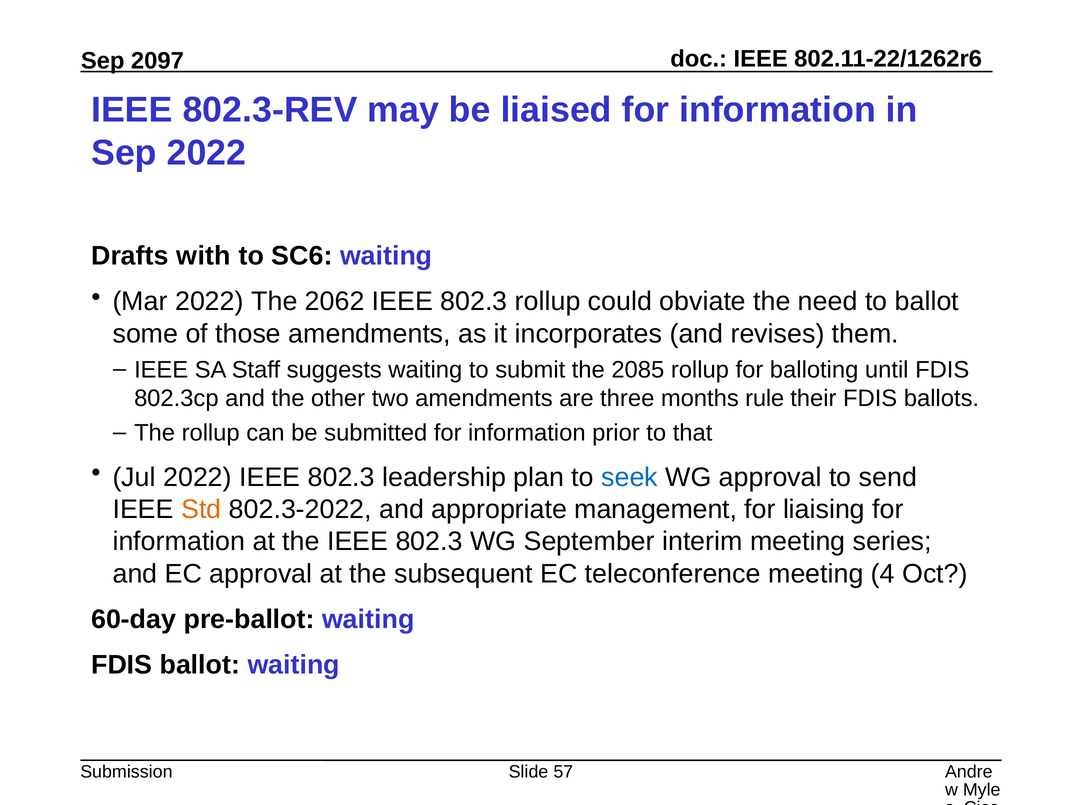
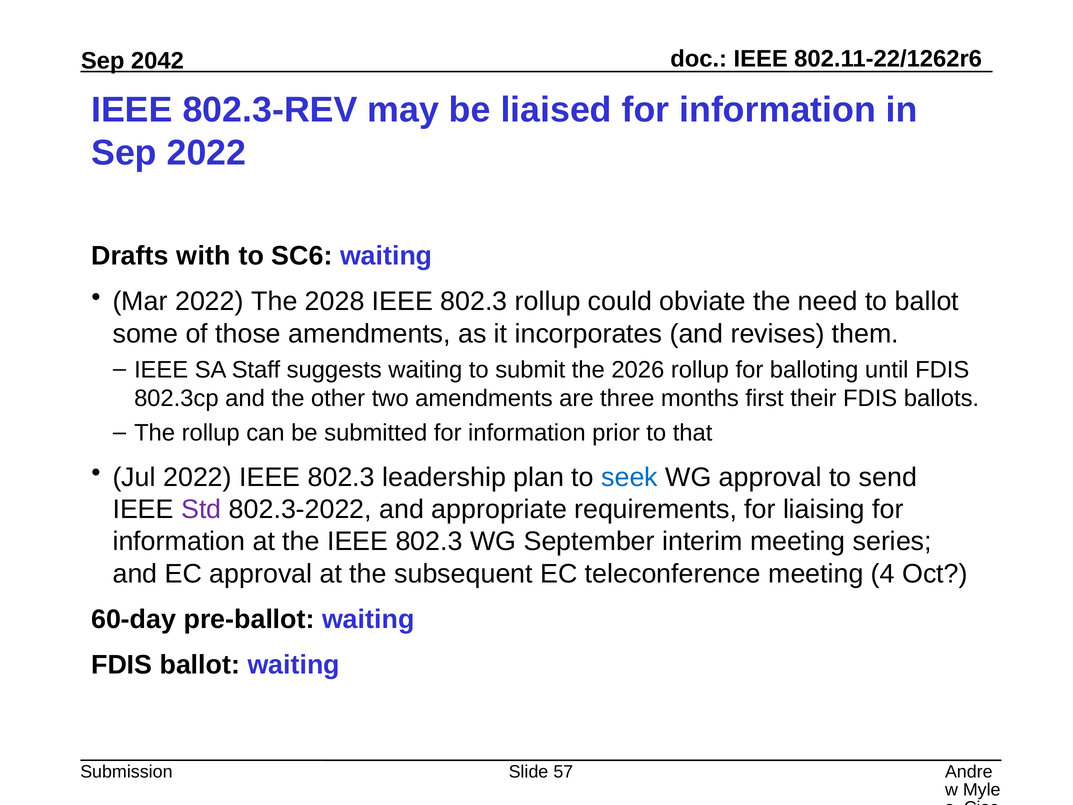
2097: 2097 -> 2042 (157, 61)
2062: 2062 -> 2028 (335, 301)
2085: 2085 -> 2026 (638, 370)
rule: rule -> first (765, 398)
Std colour: orange -> purple (201, 509)
management: management -> requirements (656, 509)
